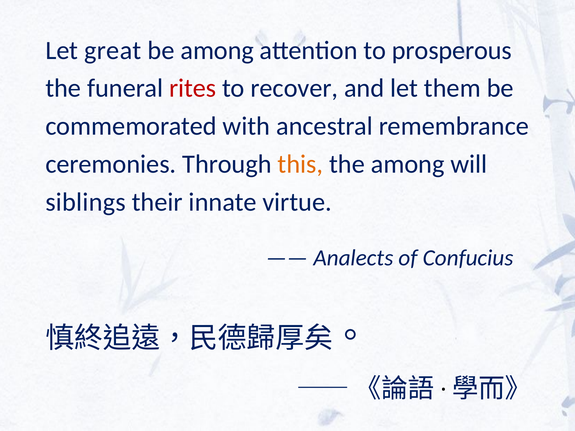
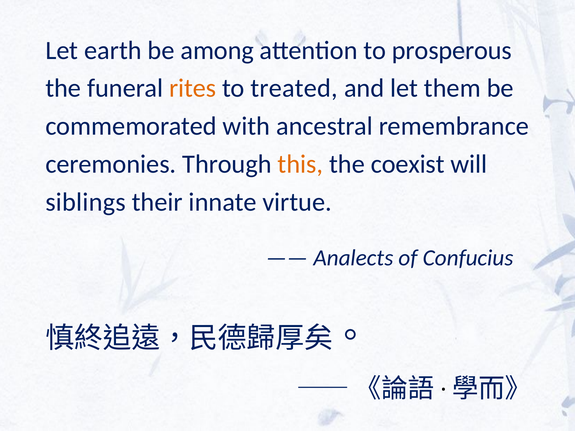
great: great -> earth (113, 50)
rites colour: red -> orange (193, 88)
recover: recover -> treated (294, 88)
the among: among -> coexist (408, 164)
